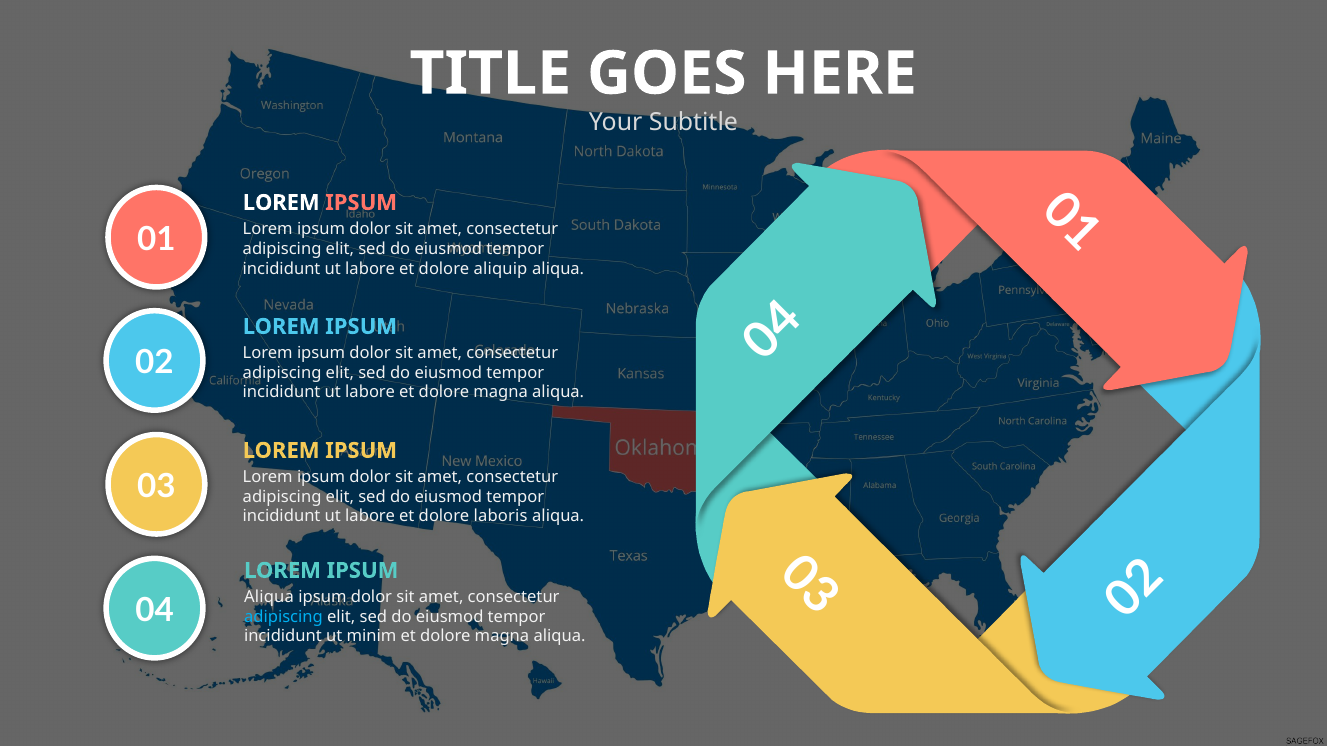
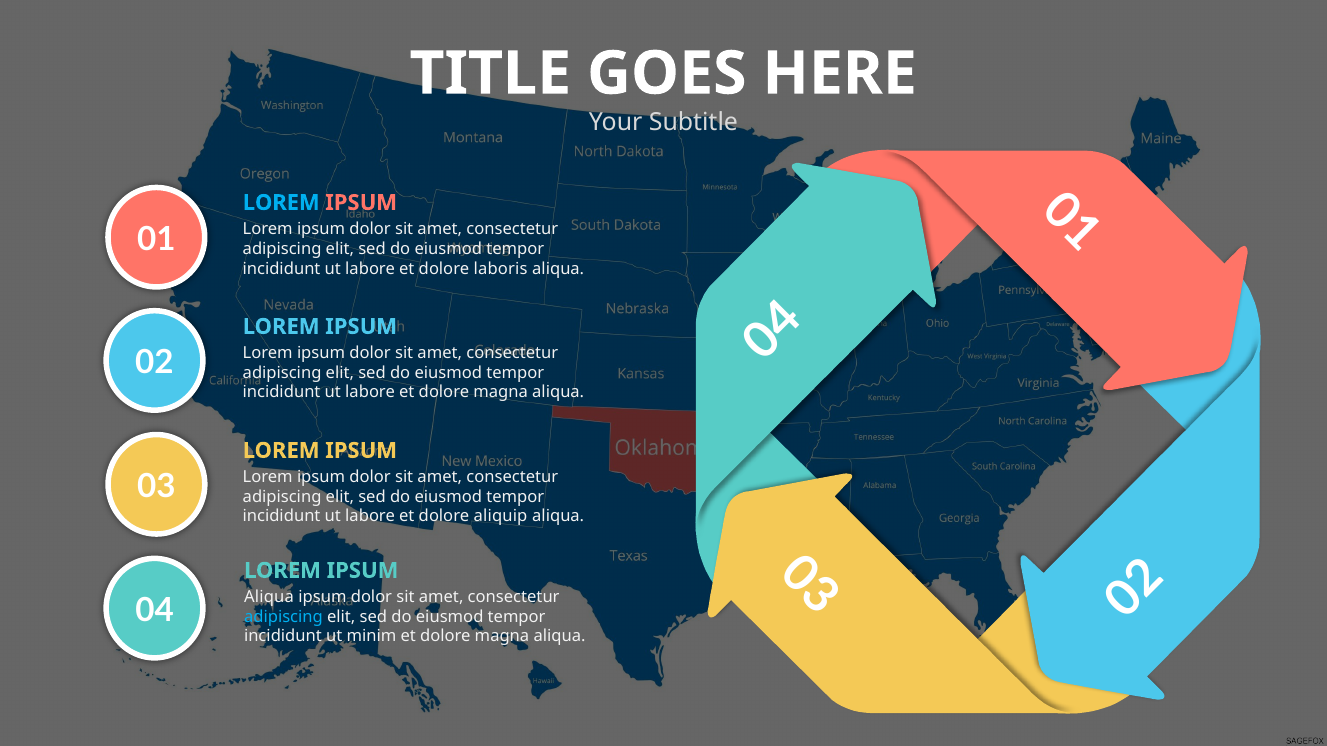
LOREM colour: white -> light blue (281, 203)
aliquip: aliquip -> laboris (501, 269)
laboris: laboris -> aliquip (501, 517)
